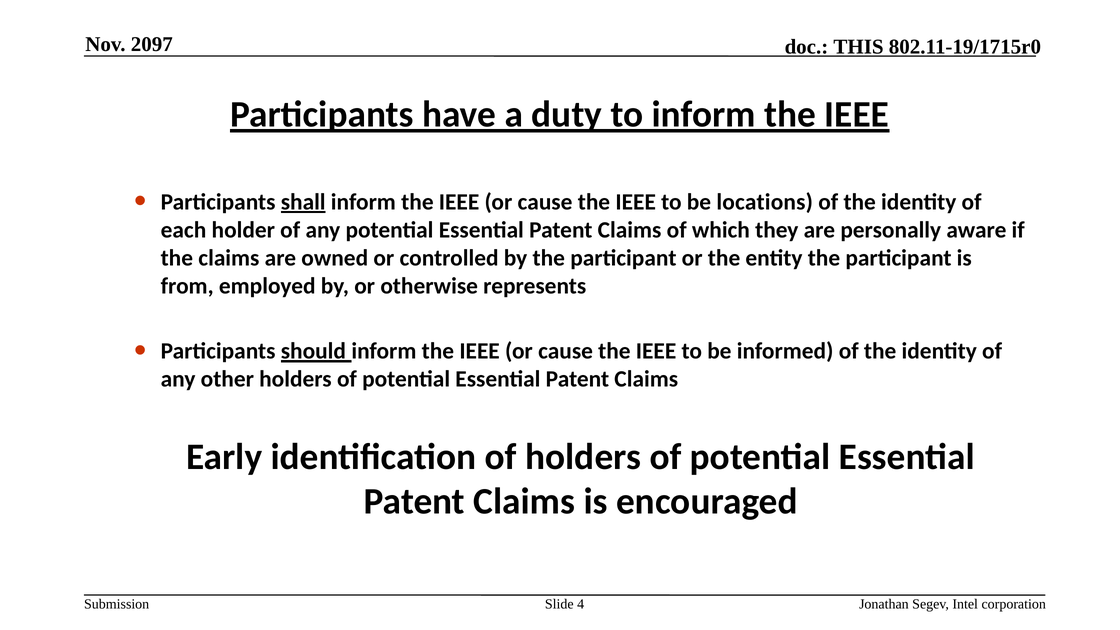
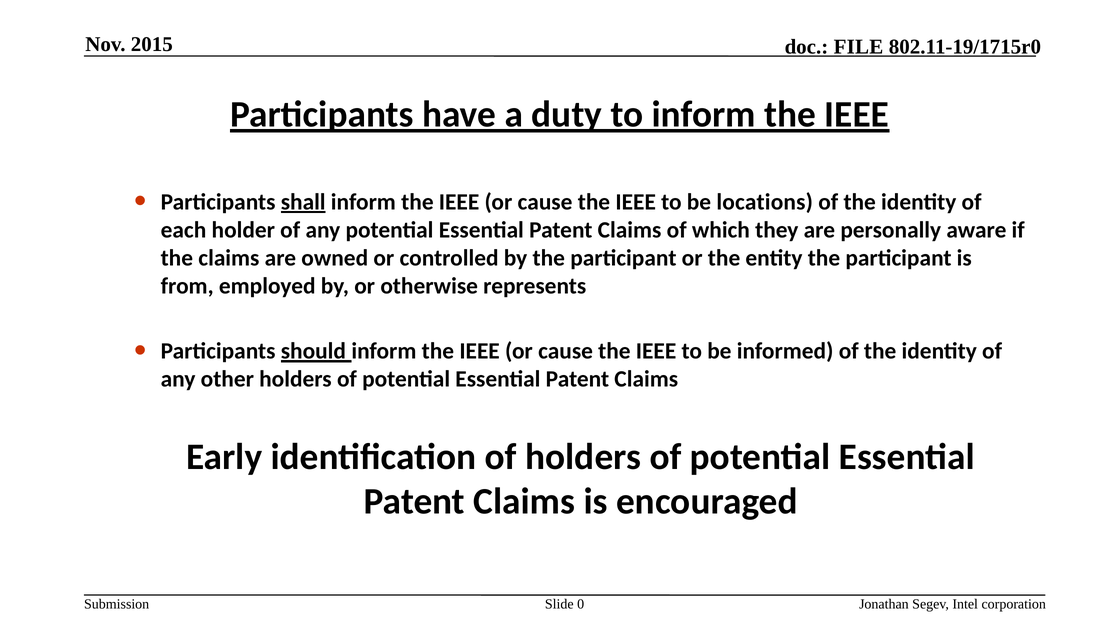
2097: 2097 -> 2015 (152, 45)
THIS: THIS -> FILE (858, 47)
4: 4 -> 0 (581, 604)
